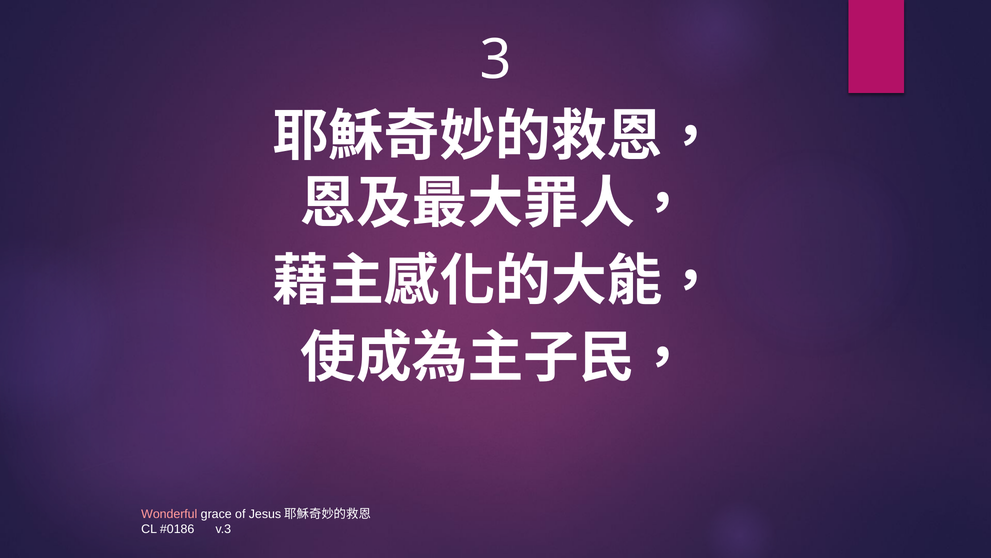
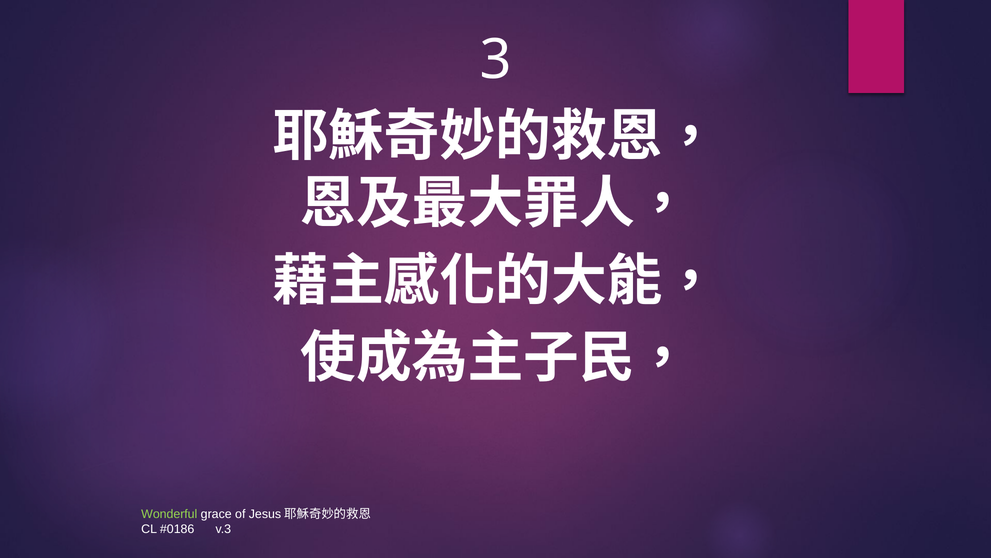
Wonderful colour: pink -> light green (169, 514)
